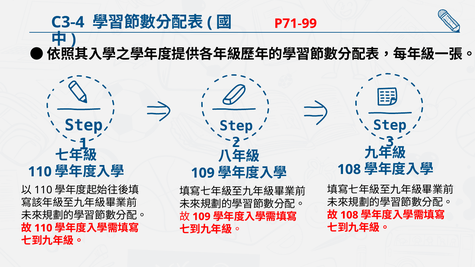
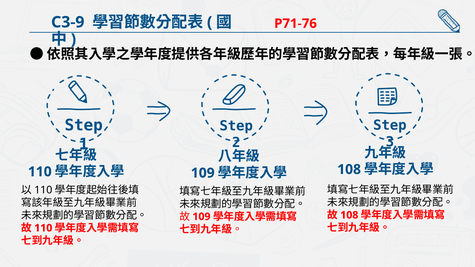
C3-4: C3-4 -> C3-9 (68, 22)
P71-99: P71-99 -> P71-76 (296, 24)
